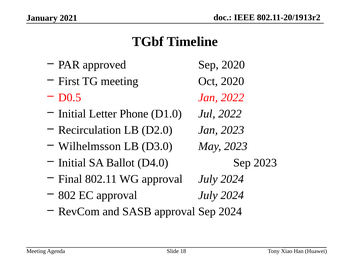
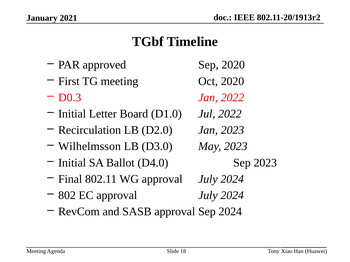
D0.5: D0.5 -> D0.3 (70, 98)
Phone: Phone -> Board (134, 114)
